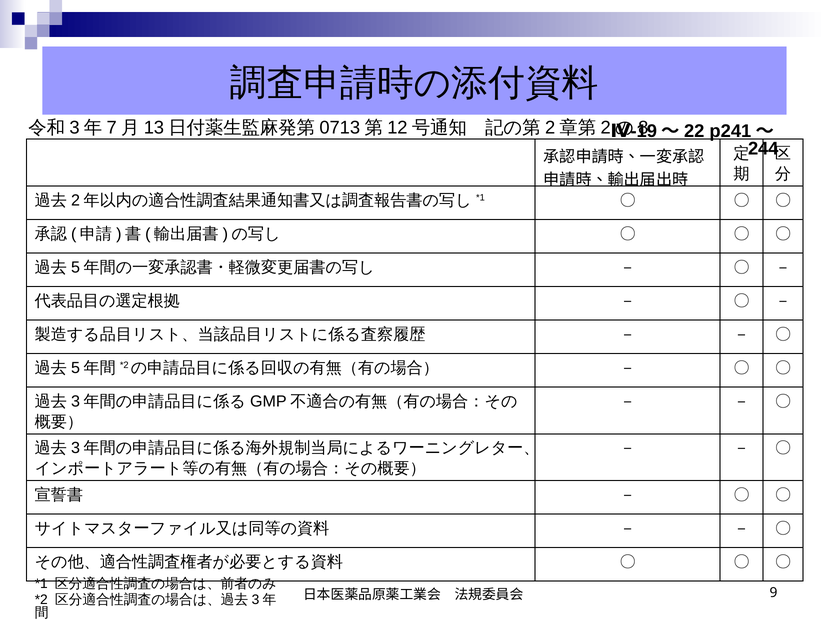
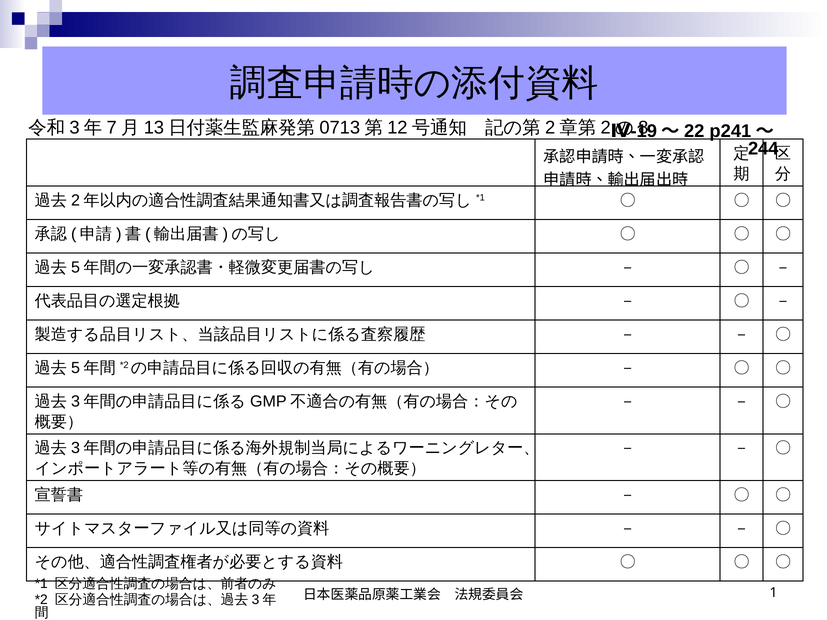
9: 9 -> 1 (773, 593)
